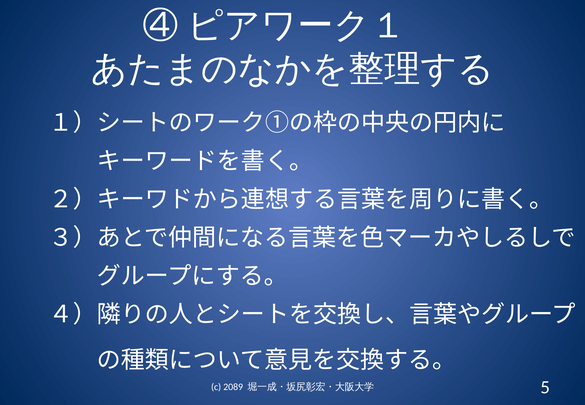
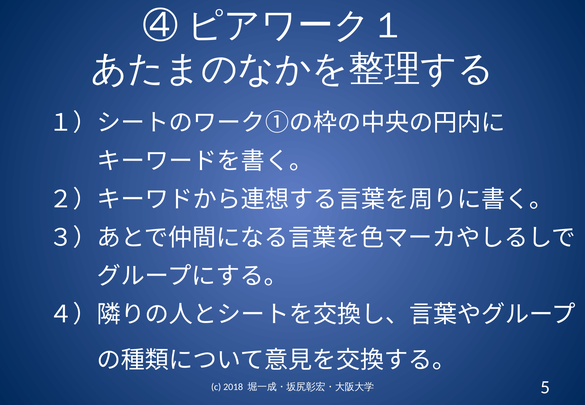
2089: 2089 -> 2018 (233, 387)
